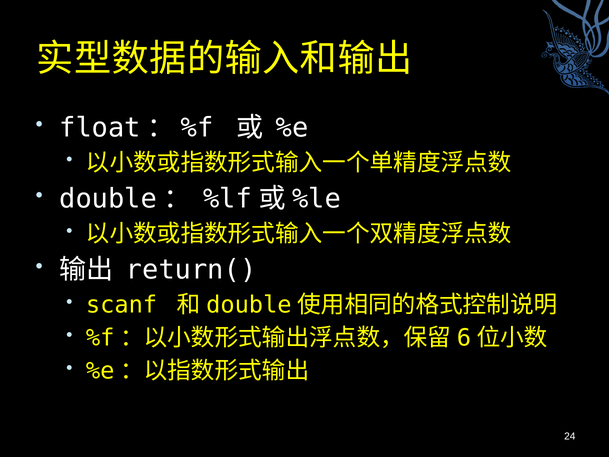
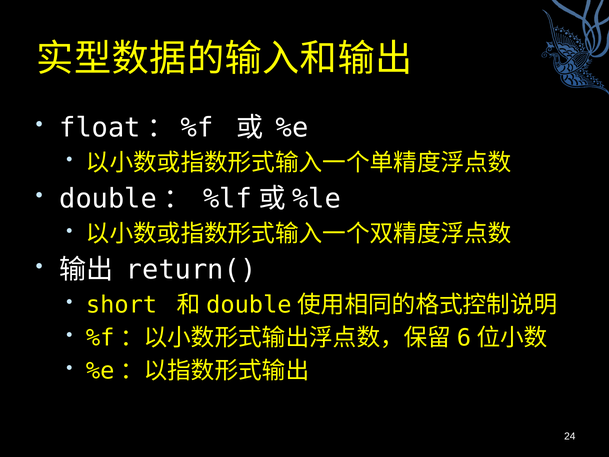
scanf: scanf -> short (122, 305)
